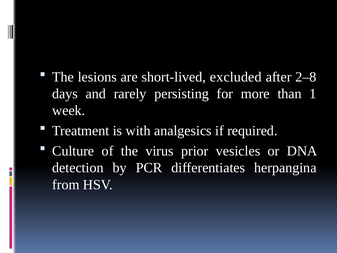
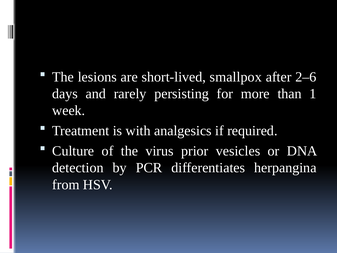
excluded: excluded -> smallpox (236, 77)
2–8: 2–8 -> 2–6 (306, 77)
